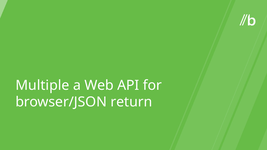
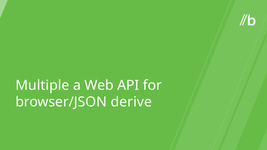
return: return -> derive (131, 102)
